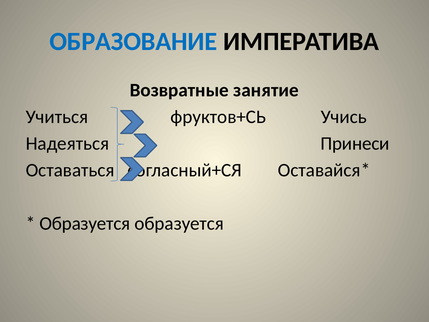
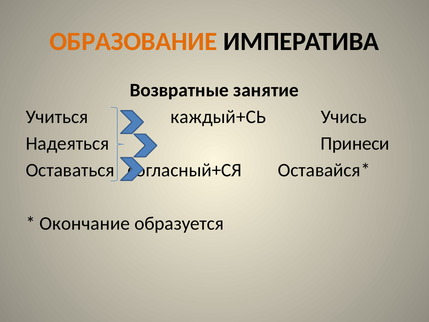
ОБРАЗОВАНИЕ colour: blue -> orange (133, 42)
фруктов+СЬ: фруктов+СЬ -> каждый+СЬ (218, 117)
Образуется: Образуется -> Окончание (85, 224)
